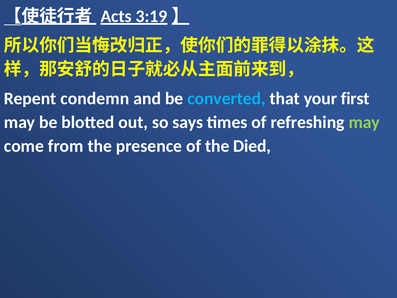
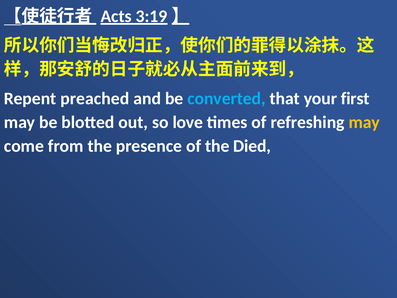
condemn: condemn -> preached (95, 99)
says: says -> love (188, 122)
may colour: light green -> yellow (364, 122)
